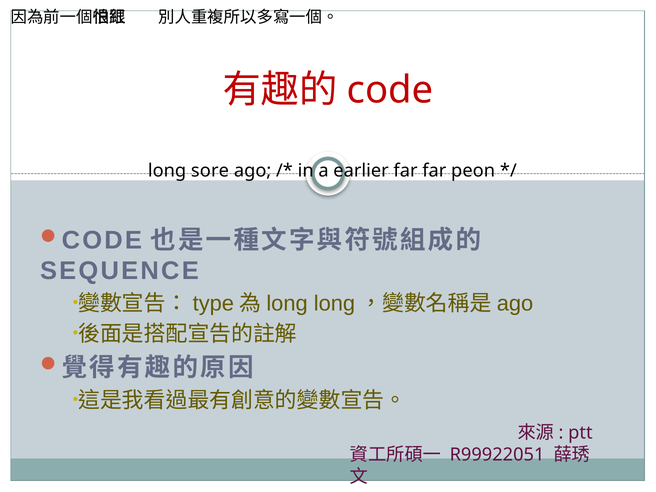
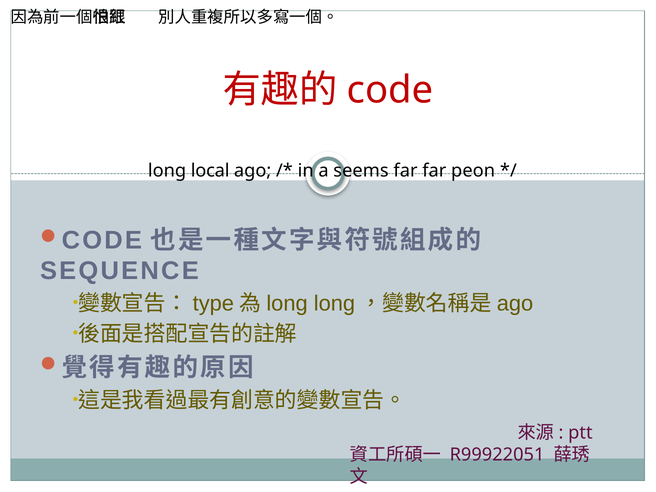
sore: sore -> local (210, 171)
earlier: earlier -> seems (361, 171)
